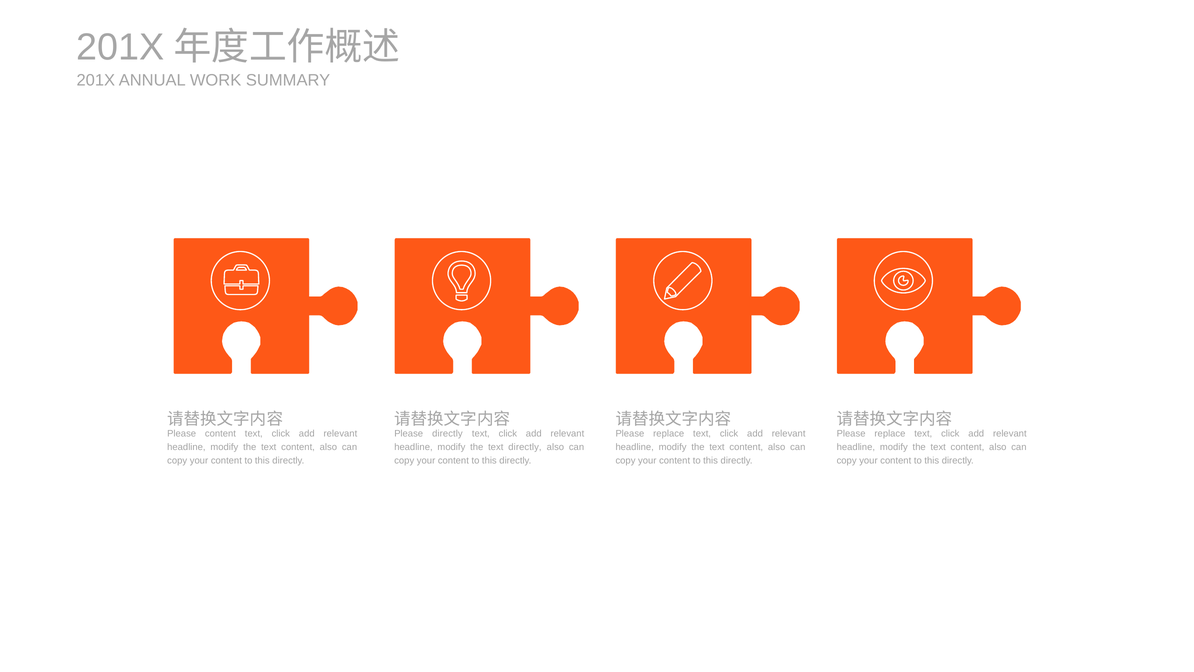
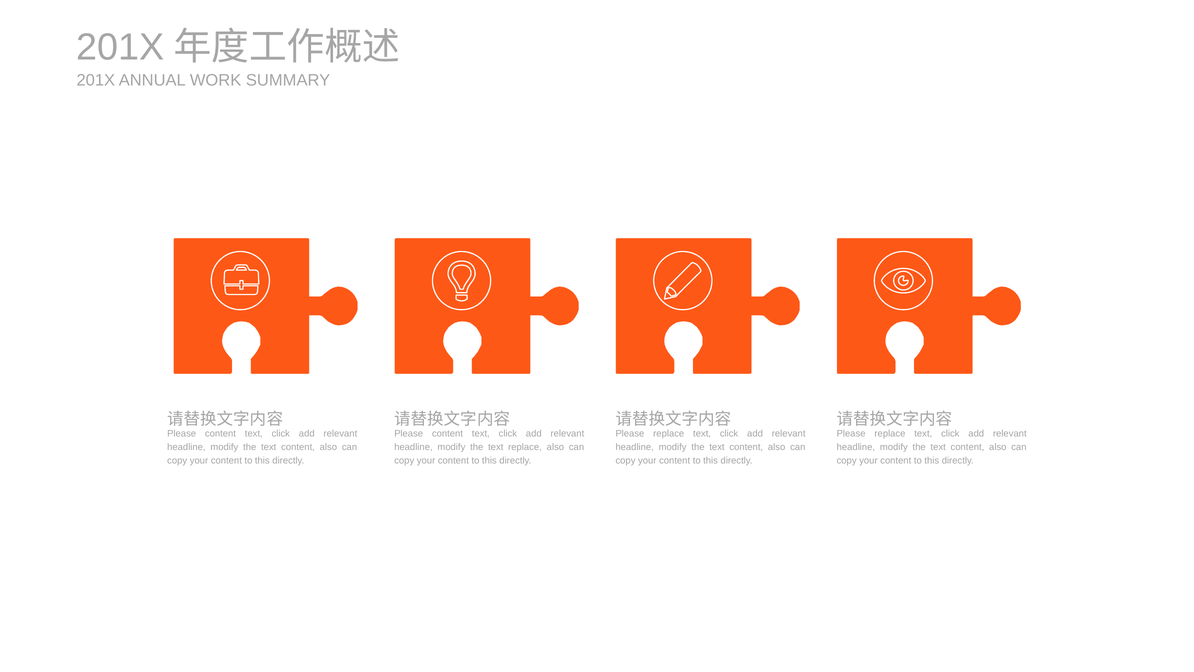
directly: directly -> content (448, 434)
text directly: directly -> replace (525, 447)
